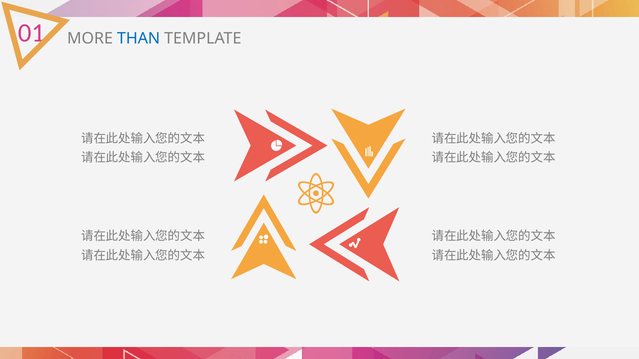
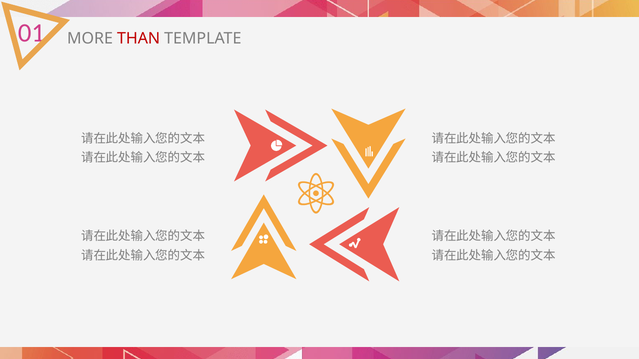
THAN colour: blue -> red (139, 39)
